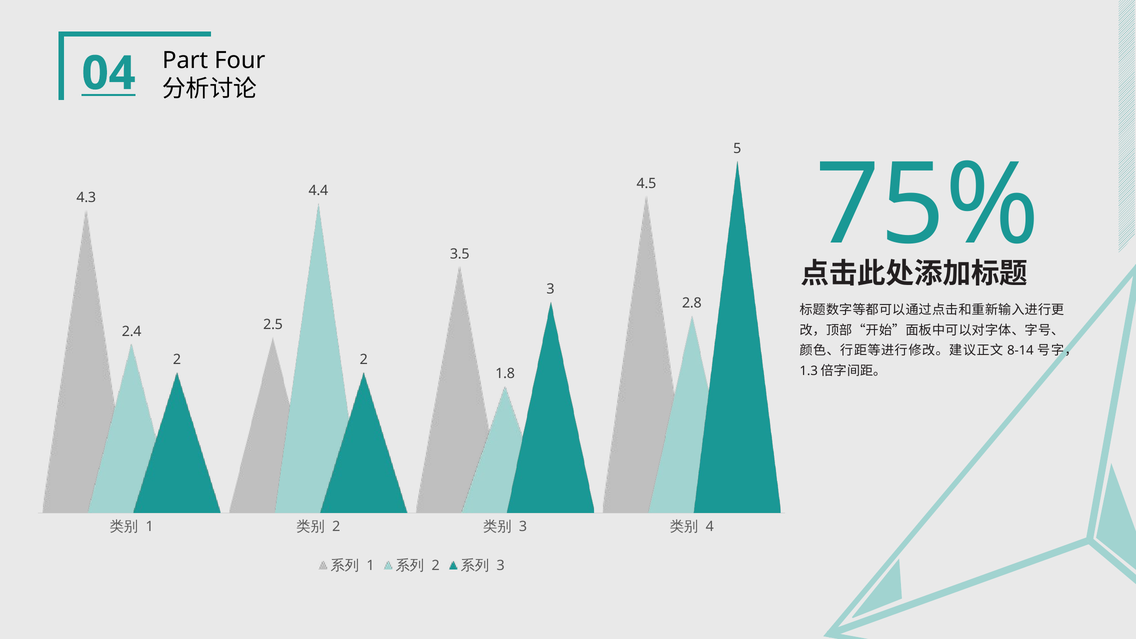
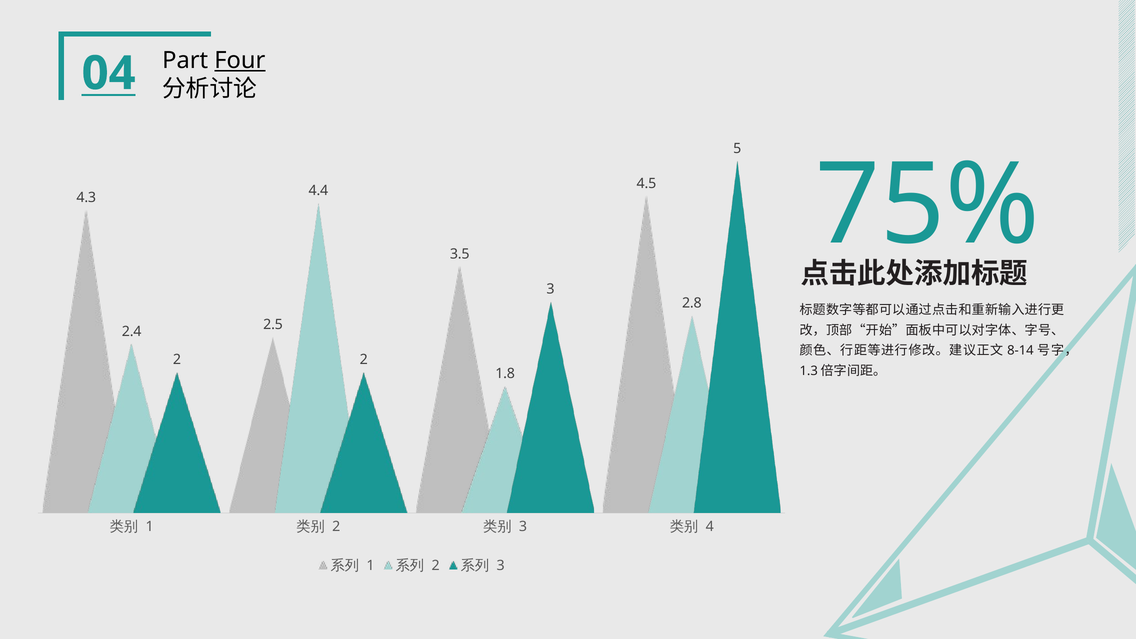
Four underline: none -> present (240, 60)
